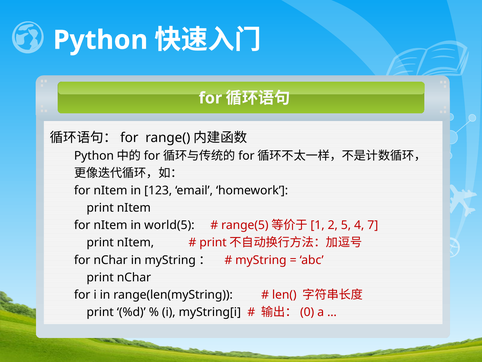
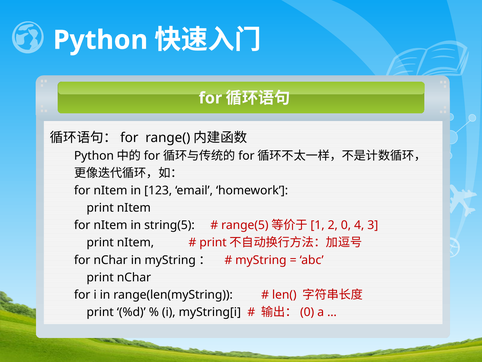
world(5: world(5 -> string(5 (169, 225)
5: 5 -> 0 (346, 225)
7: 7 -> 3 (373, 225)
